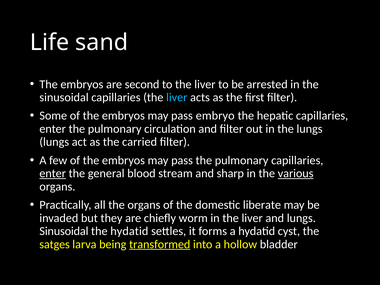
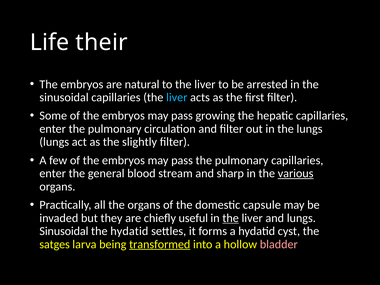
sand: sand -> their (102, 43)
second: second -> natural (142, 84)
embryo: embryo -> growing (215, 116)
carried: carried -> slightly (140, 142)
enter underline: present -> none (53, 173)
liberate: liberate -> capsule (262, 205)
worm: worm -> useful (193, 218)
the underline: none -> present (231, 218)
bladder colour: white -> pink (279, 244)
